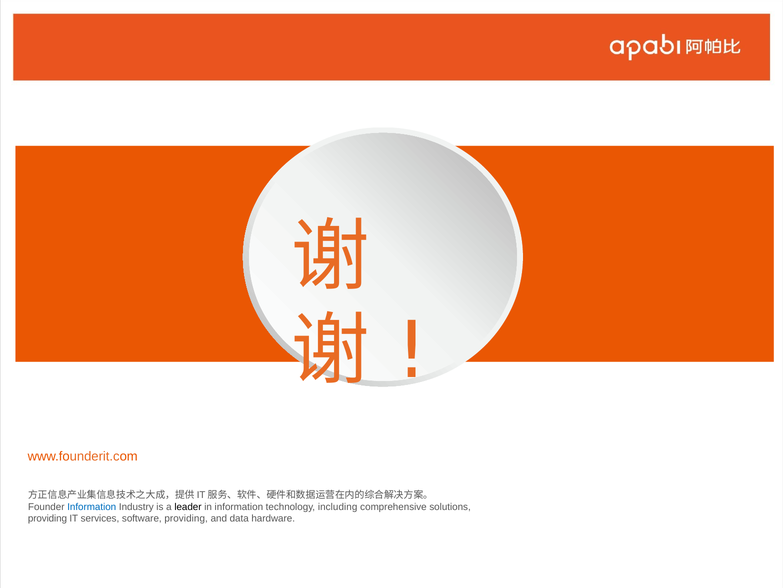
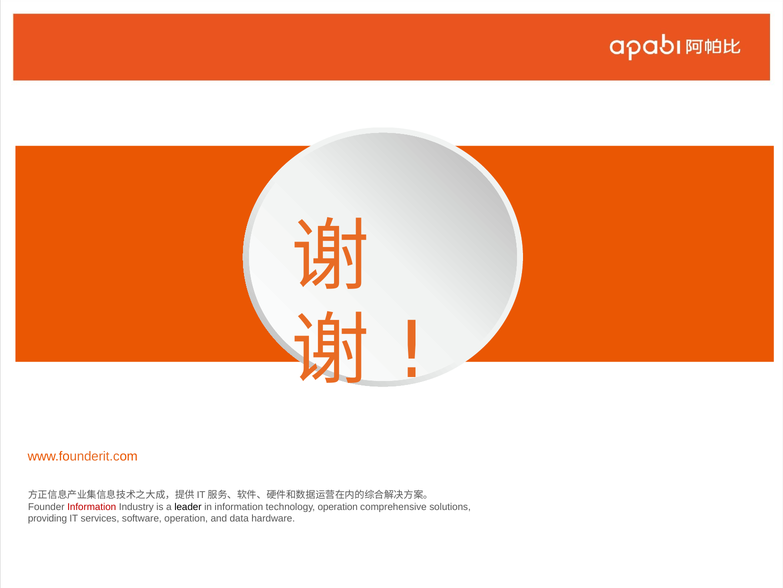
Information colour: blue -> red (92, 506)
technology including: including -> operation (338, 506)
software providing: providing -> operation (186, 518)
